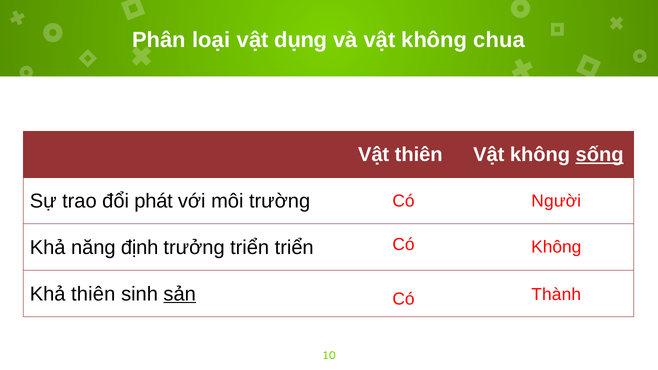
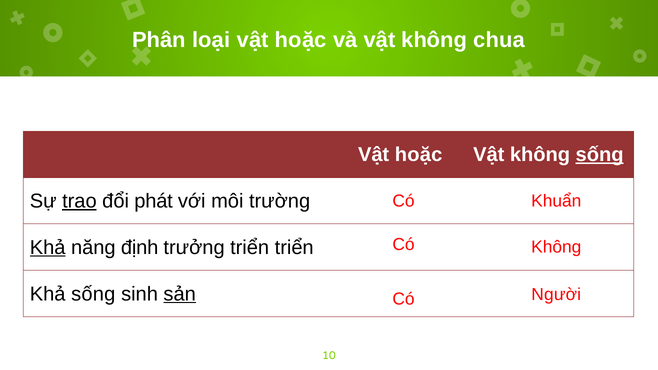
dụng: dụng -> hoặc (301, 40)
thiên: thiên -> hoặc (419, 155)
trao underline: none -> present (79, 201)
Người: Người -> Khuẩn (556, 201)
Khả underline: none -> present (48, 248)
Khả thiên: thiên -> sống (93, 294)
Thành: Thành -> Người (556, 295)
